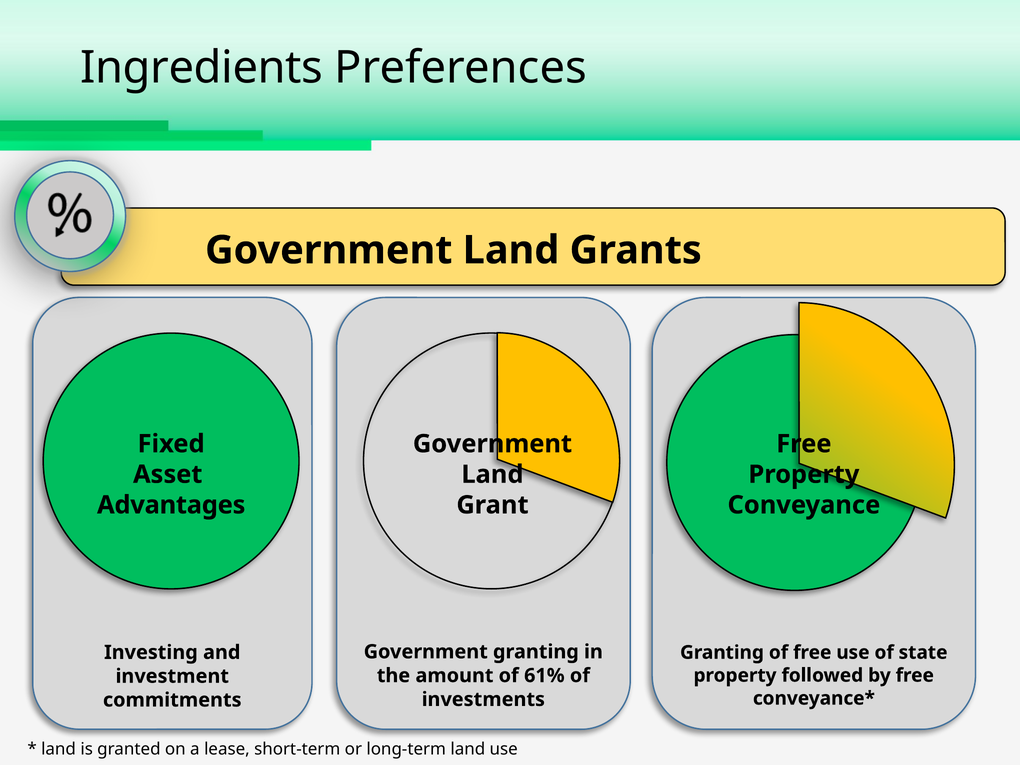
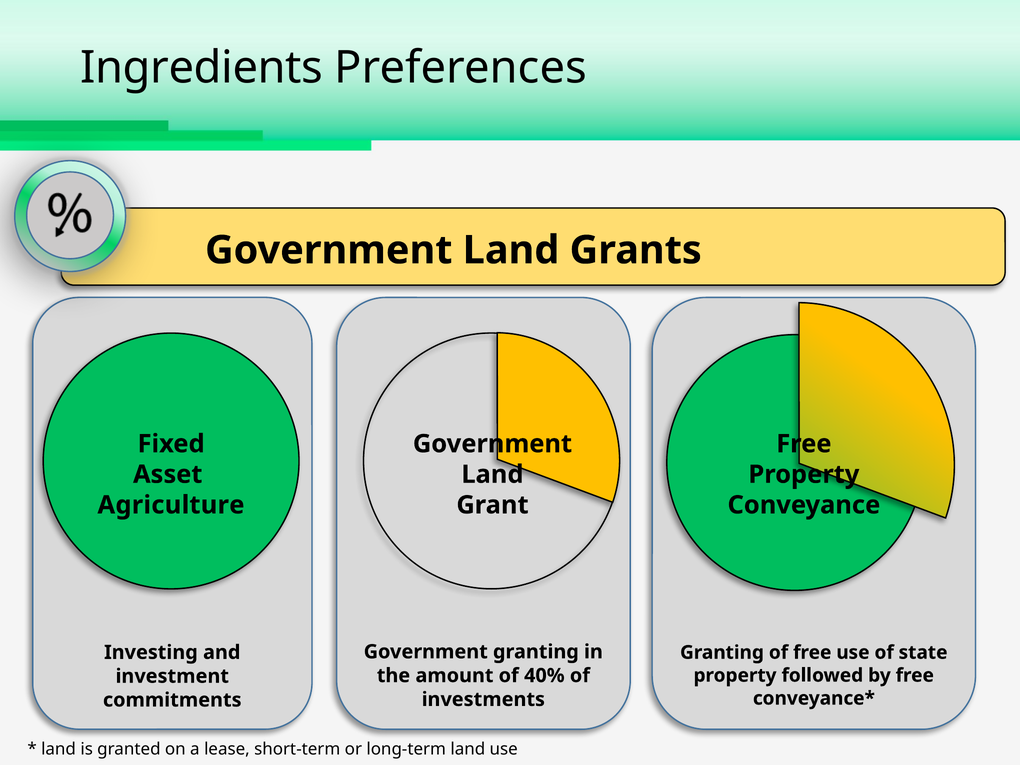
Advantages: Advantages -> Agriculture (171, 505)
61%: 61% -> 40% (544, 676)
